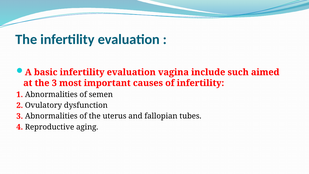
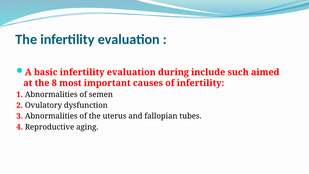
vagina: vagina -> during (173, 72)
the 3: 3 -> 8 (54, 83)
